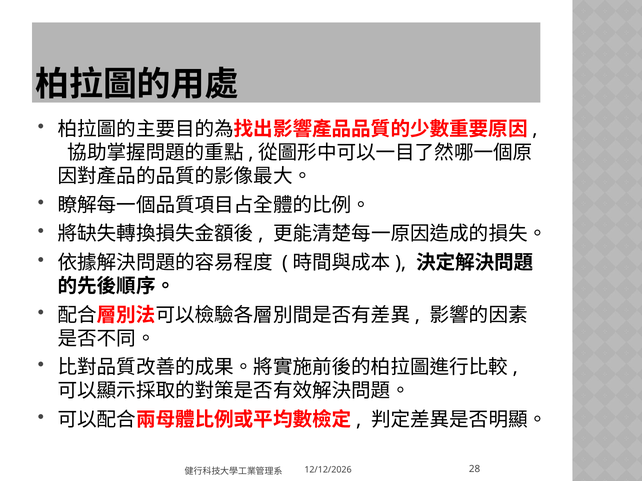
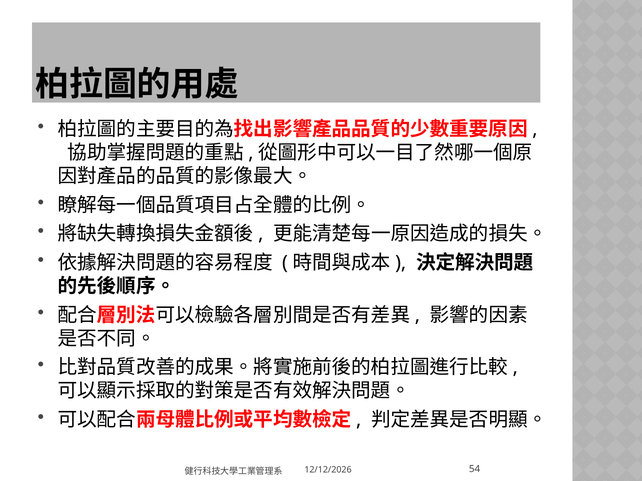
28: 28 -> 54 (475, 470)
